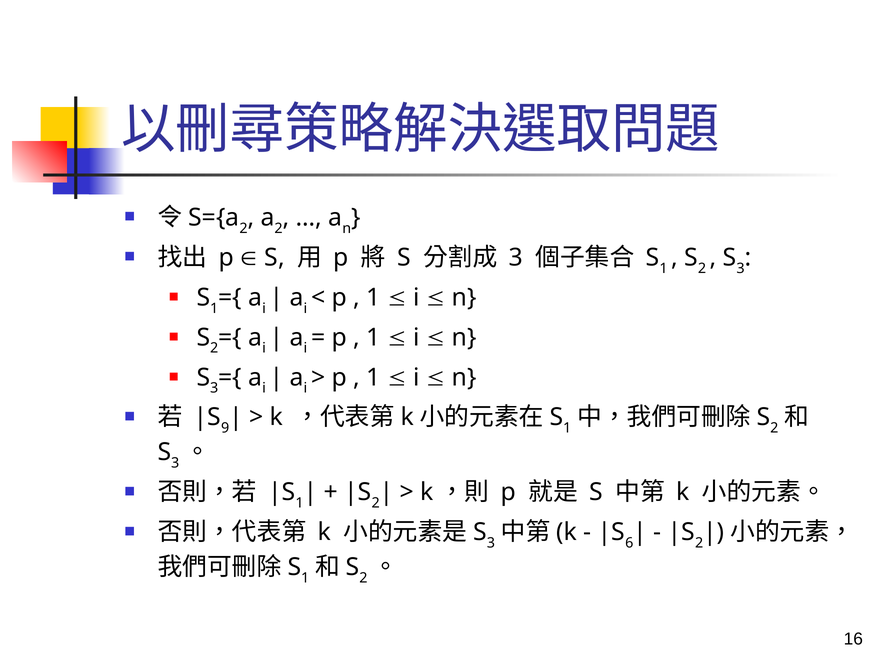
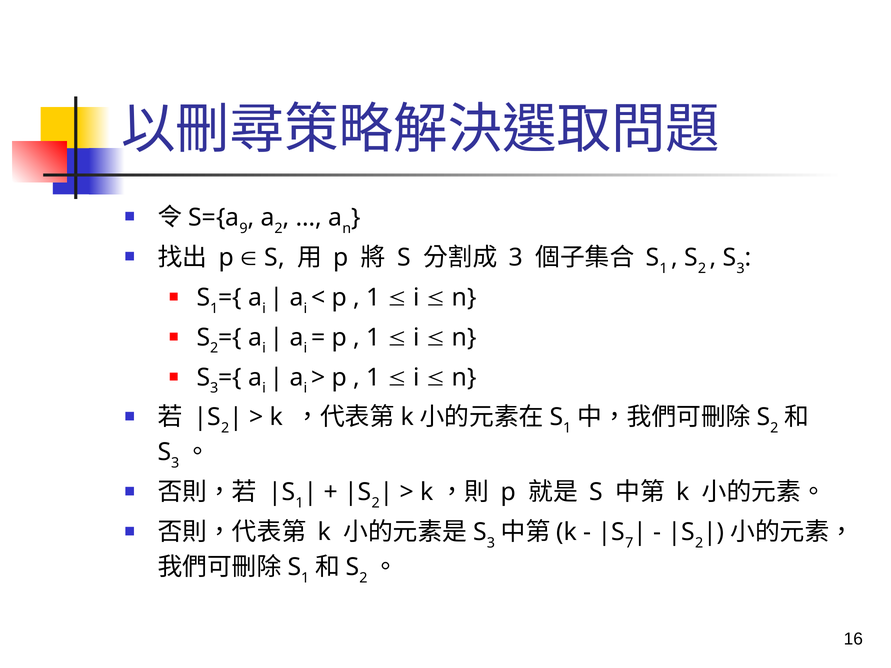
2: 2 -> 9 (243, 229)
9: 9 -> 2 (225, 428)
6: 6 -> 7 (629, 543)
